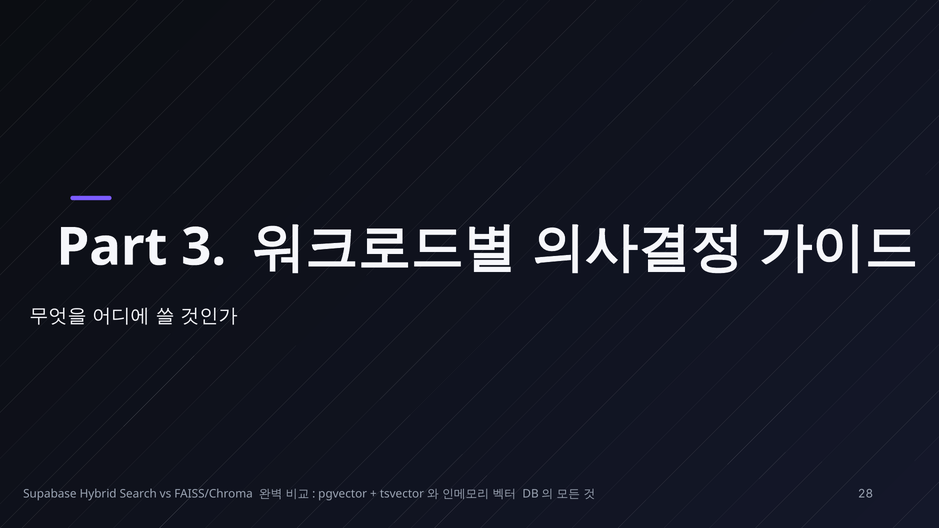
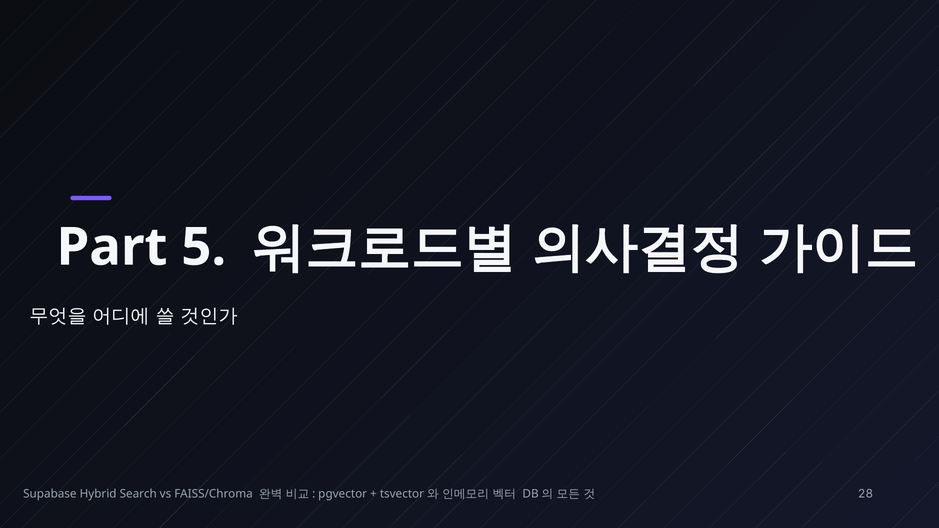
3: 3 -> 5 (204, 247)
